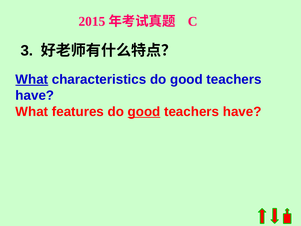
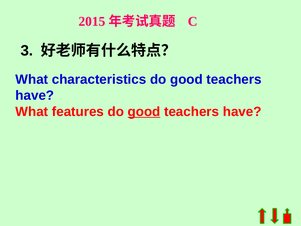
What underline: present -> none (32, 79)
